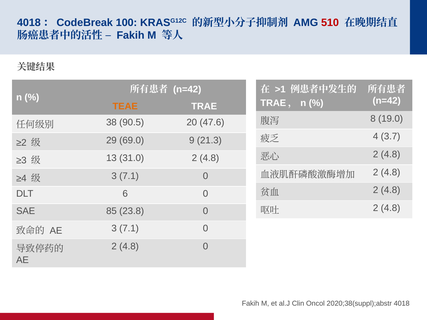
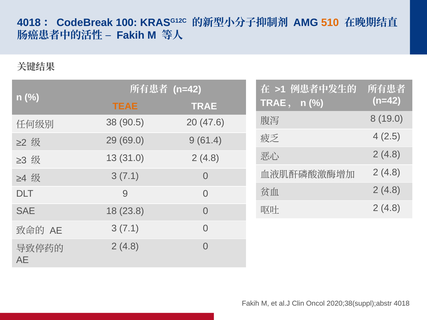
510 colour: red -> orange (330, 23)
3.7: 3.7 -> 2.5 (391, 137)
21.3: 21.3 -> 61.4 (209, 140)
DLT 6: 6 -> 9 (125, 194)
85: 85 -> 18 (111, 211)
